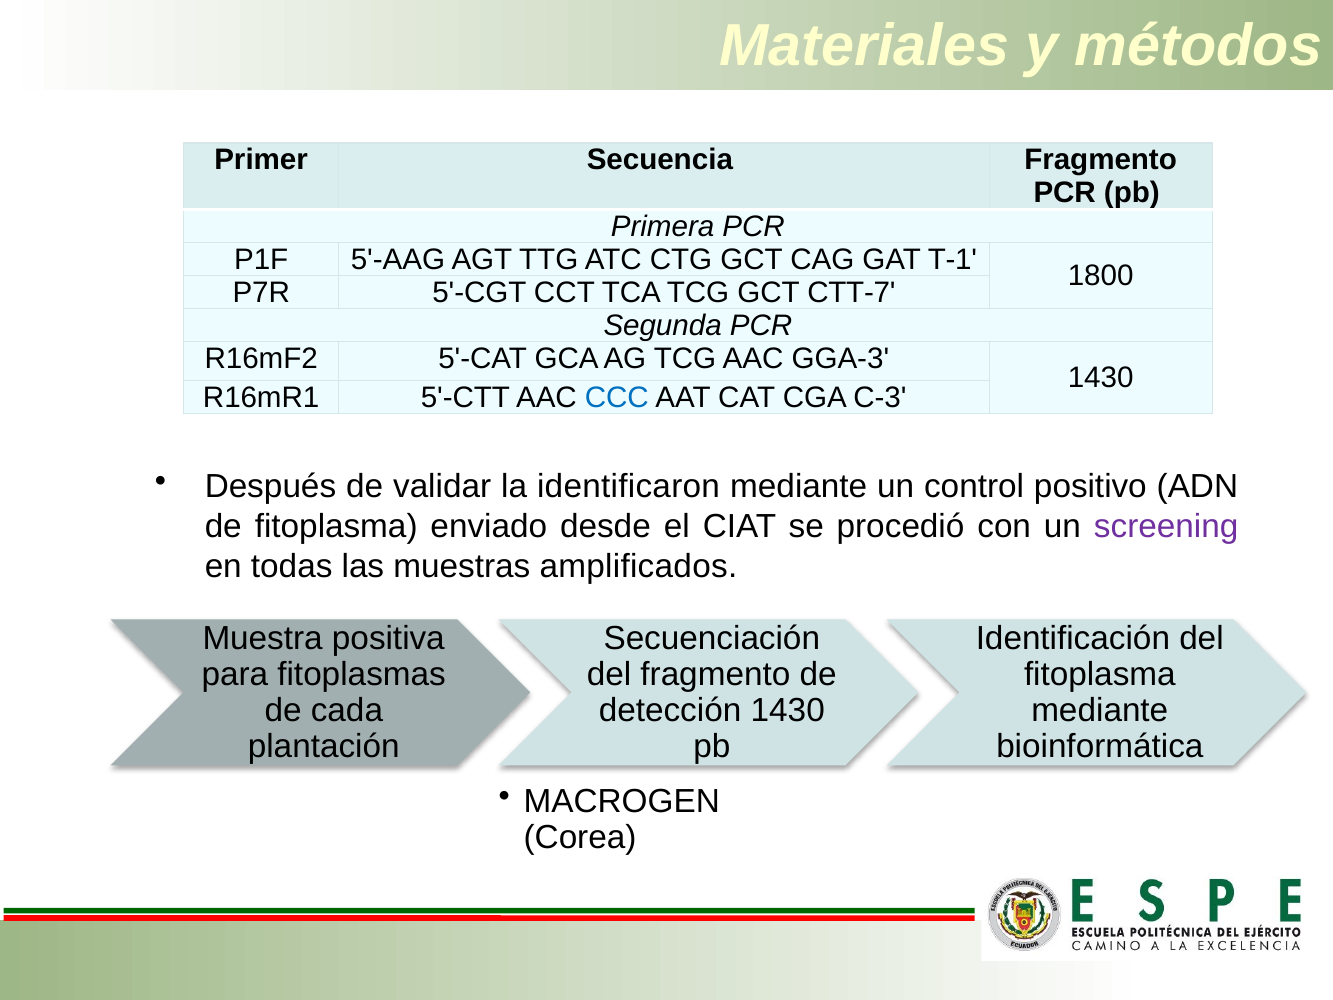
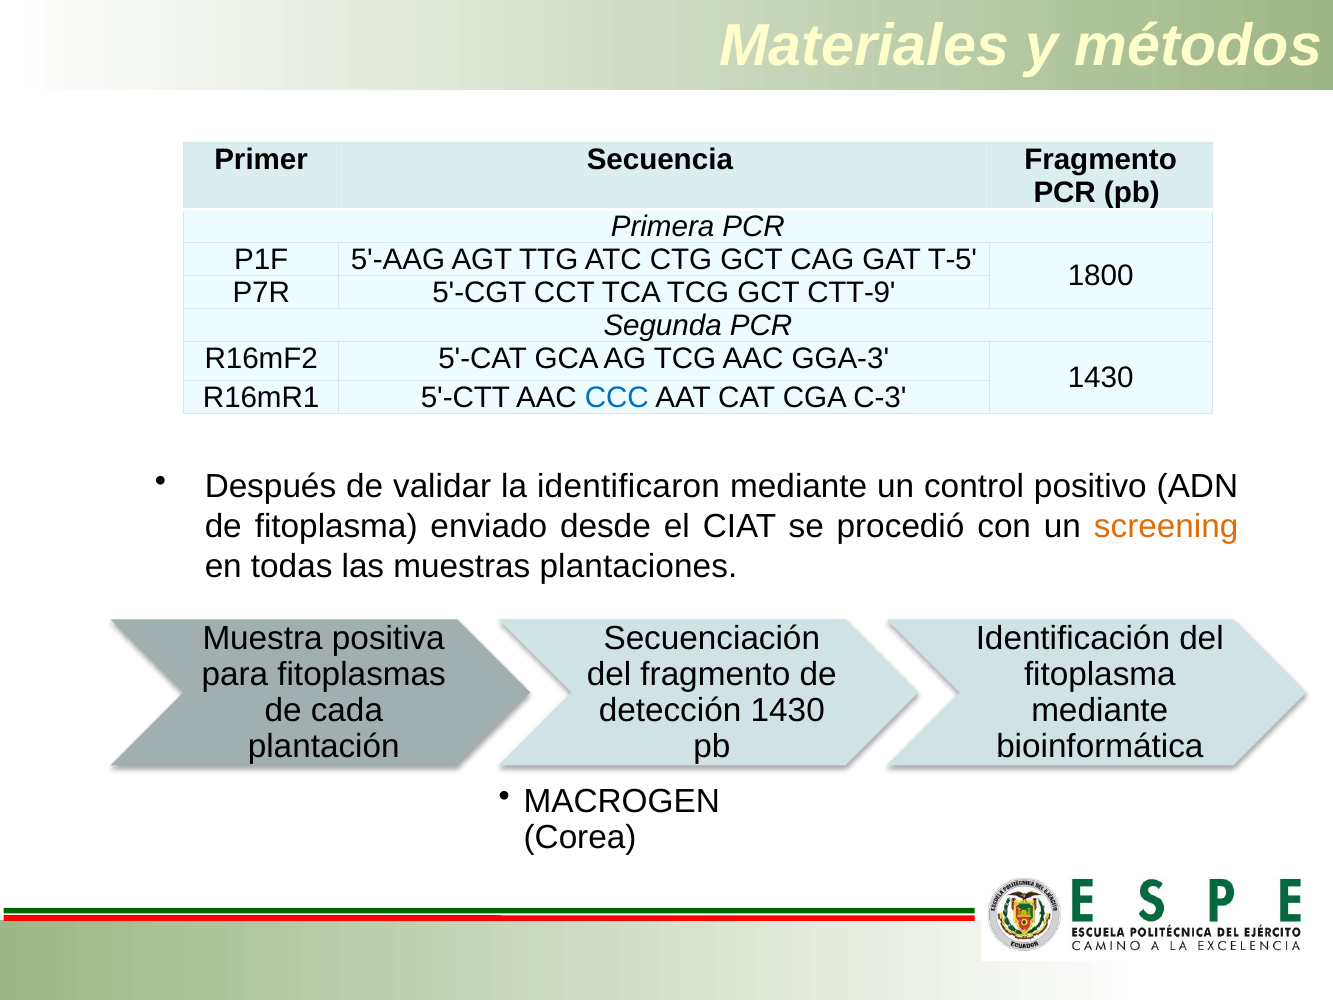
T-1: T-1 -> T-5 (952, 259)
CTT-7: CTT-7 -> CTT-9 (851, 292)
screening colour: purple -> orange (1166, 527)
amplificados: amplificados -> plantaciones (638, 567)
